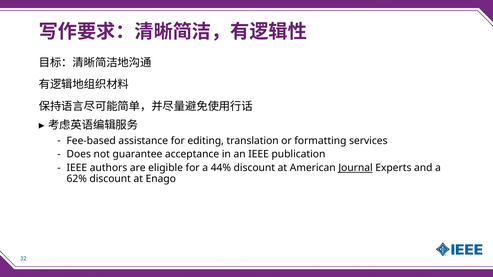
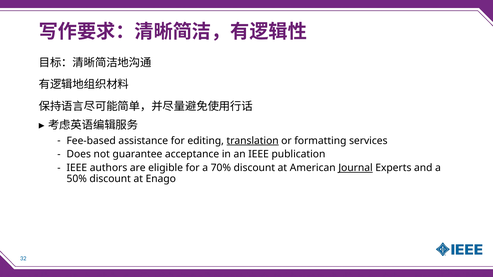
translation underline: none -> present (253, 141)
44%: 44% -> 70% (221, 168)
62%: 62% -> 50% (77, 179)
